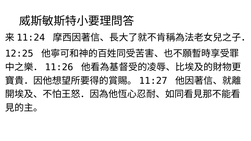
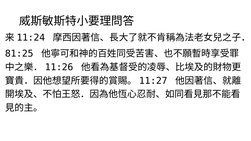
12:25: 12:25 -> 81:25 (19, 54)
